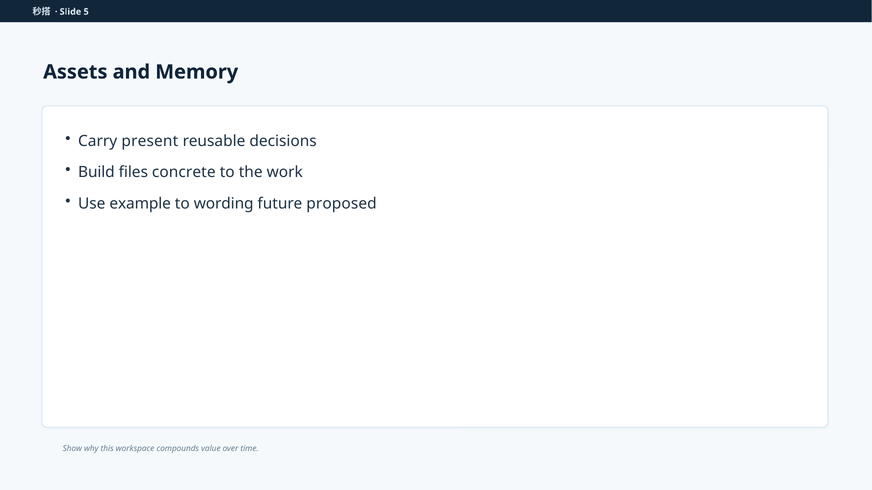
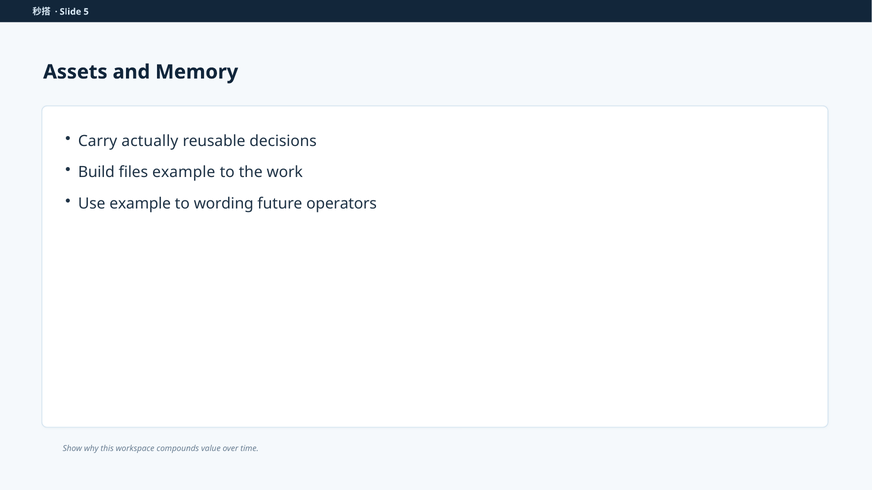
present: present -> actually (150, 141)
files concrete: concrete -> example (184, 172)
proposed: proposed -> operators (342, 204)
